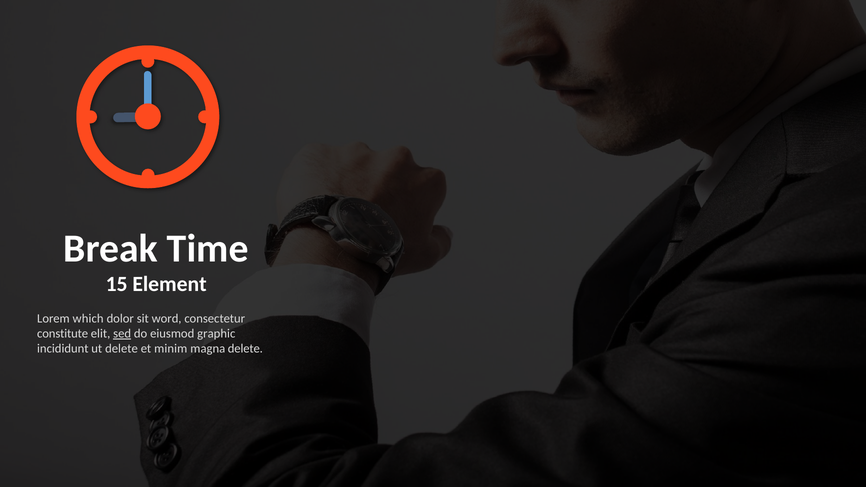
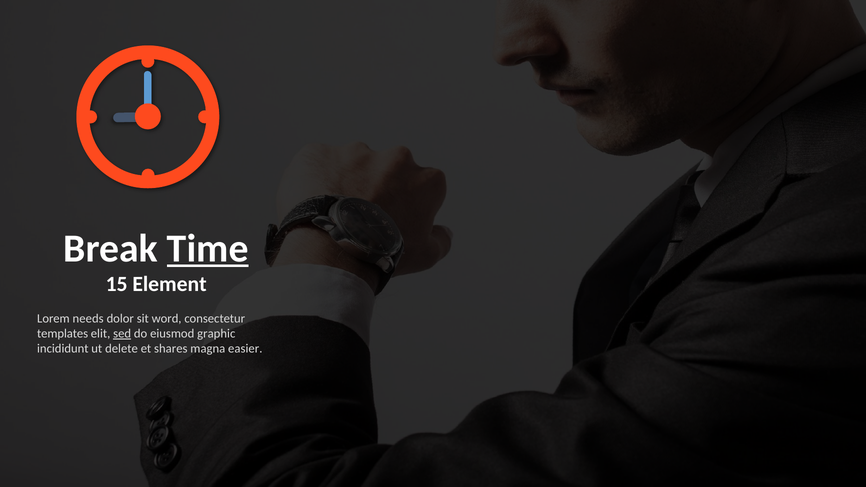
Time underline: none -> present (208, 249)
which: which -> needs (88, 318)
constitute: constitute -> templates (63, 334)
minim: minim -> shares (171, 349)
magna delete: delete -> easier (245, 349)
